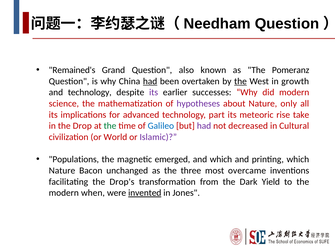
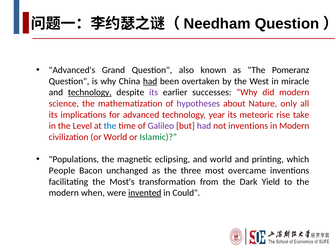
Remained's: Remained's -> Advanced's (72, 70)
the underline: present -> none (240, 81)
growth: growth -> miracle (295, 81)
technology underline: none -> present (90, 93)
part: part -> year (217, 115)
Drop: Drop -> Level (82, 126)
the colour: green -> blue (110, 126)
Galileo colour: blue -> purple (161, 126)
not decreased: decreased -> inventions (248, 126)
in Cultural: Cultural -> Modern (294, 126)
Islamic colour: purple -> green (158, 137)
emerged: emerged -> eclipsing (172, 160)
and which: which -> world (221, 160)
Nature: Nature -> People (62, 171)
Drop's: Drop's -> Most's (122, 182)
Jones: Jones -> Could (186, 193)
